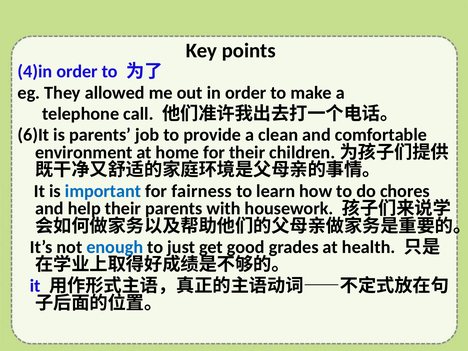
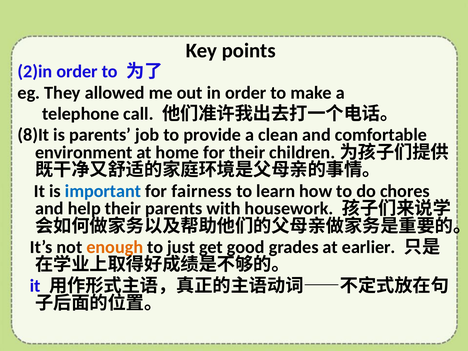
4)in: 4)in -> 2)in (35, 72)
6)It: 6)It -> 8)It (33, 135)
enough colour: blue -> orange (115, 247)
health: health -> earlier (369, 247)
